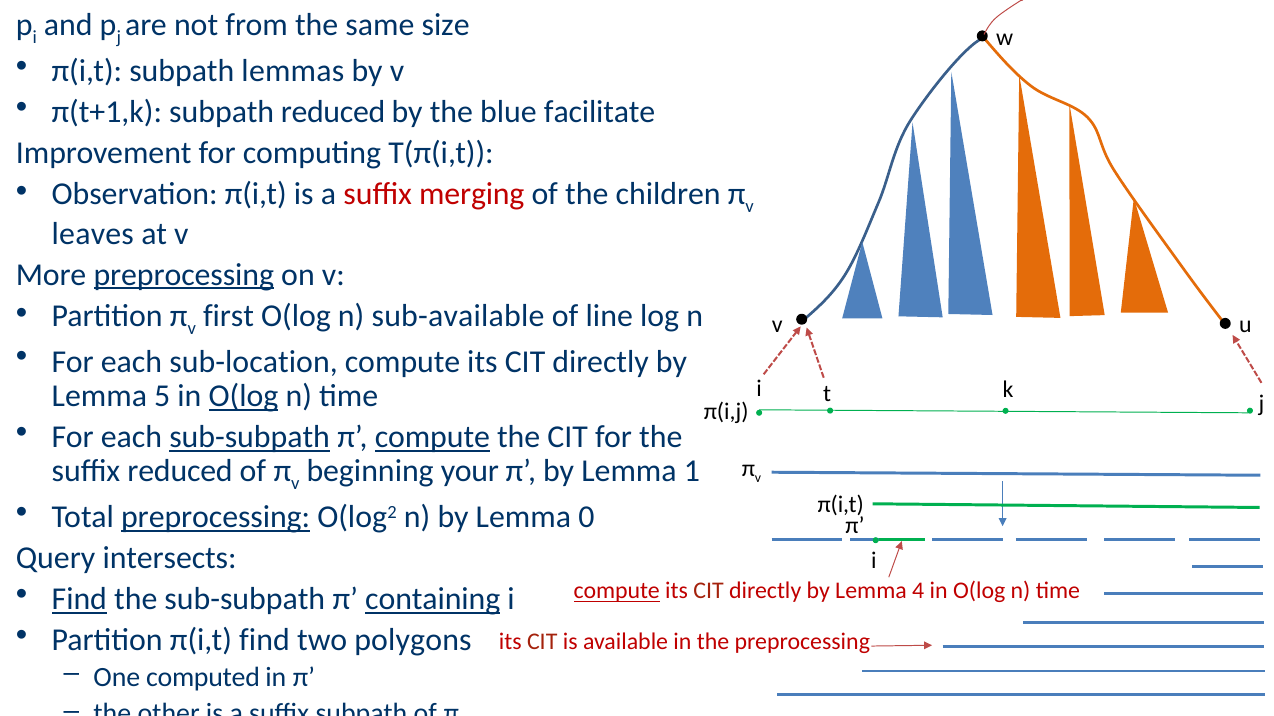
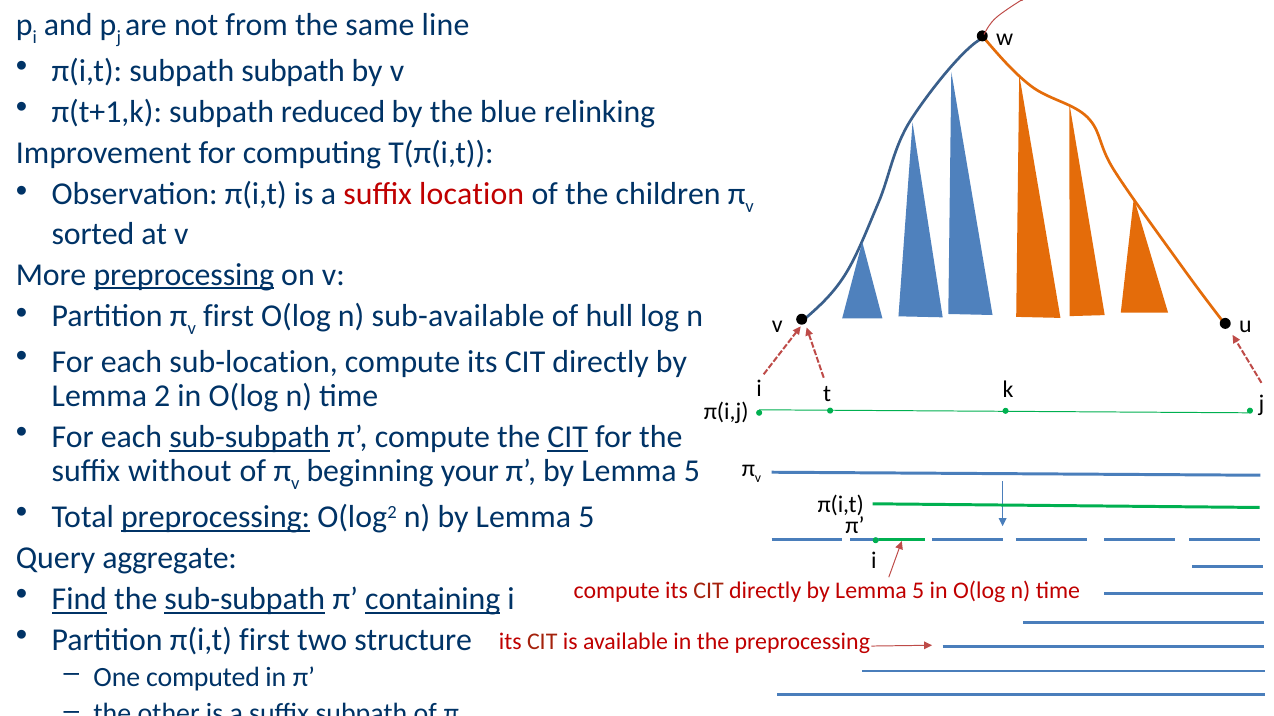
size: size -> line (445, 25)
subpath lemmas: lemmas -> subpath (293, 71)
facilitate: facilitate -> relinking (600, 112)
merging: merging -> location (472, 195)
leaves: leaves -> sorted (93, 234)
line: line -> hull (609, 316)
5: 5 -> 2 (162, 396)
O(log underline: present -> none (244, 396)
compute underline: present -> none (432, 437)
CIT underline: none -> present (568, 437)
suffix reduced: reduced -> without (180, 472)
π by Lemma 1: 1 -> 5 (692, 472)
n by Lemma 0: 0 -> 5 (586, 518)
intersects: intersects -> aggregate (170, 559)
sub-subpath underline: none -> present (245, 600)
compute underline: present -> none (617, 591)
directly by Lemma 4: 4 -> 5 (918, 591)
π(i,t find: find -> first (265, 641)
polygons: polygons -> structure (413, 641)
